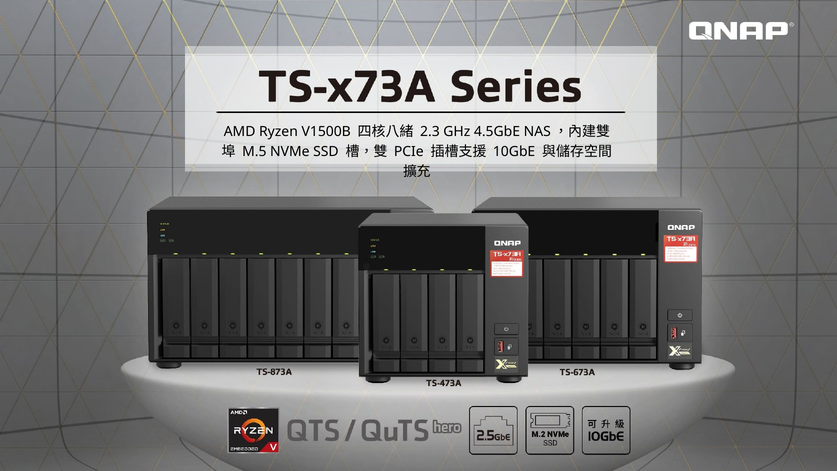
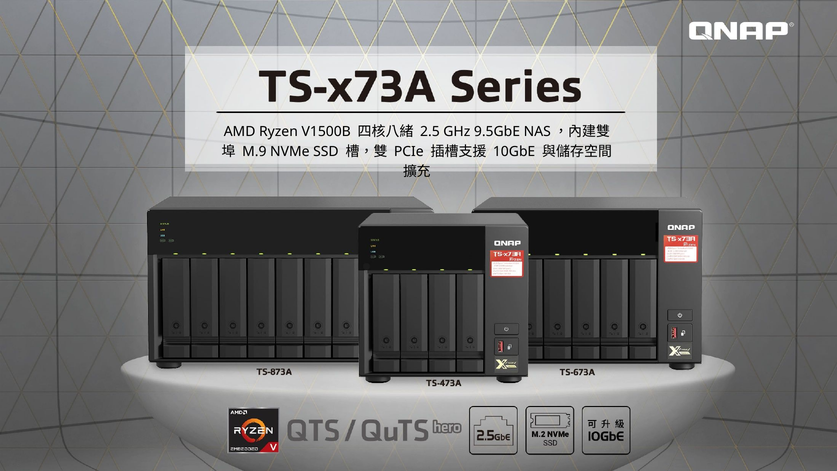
2.3: 2.3 -> 2.5 (430, 132)
4.5GbE: 4.5GbE -> 9.5GbE (497, 132)
M.5: M.5 -> M.9 (254, 152)
